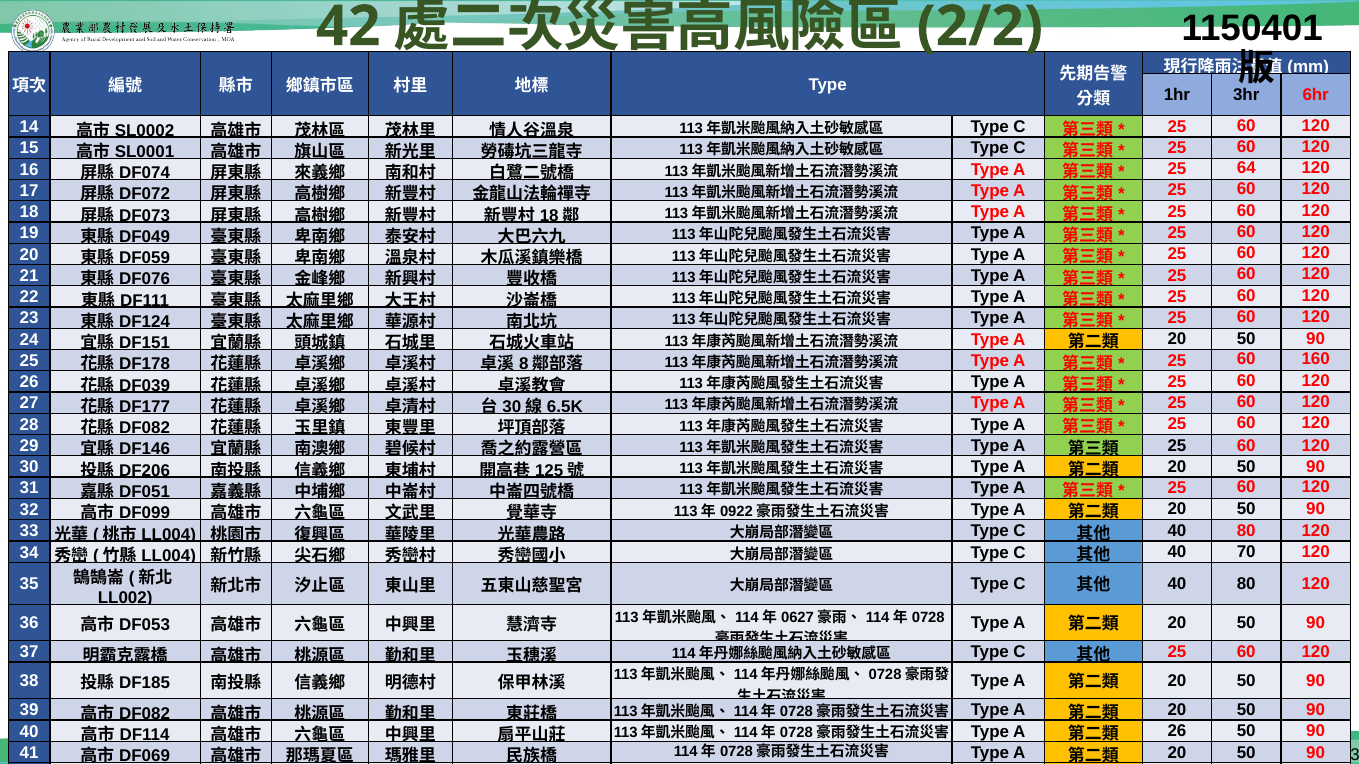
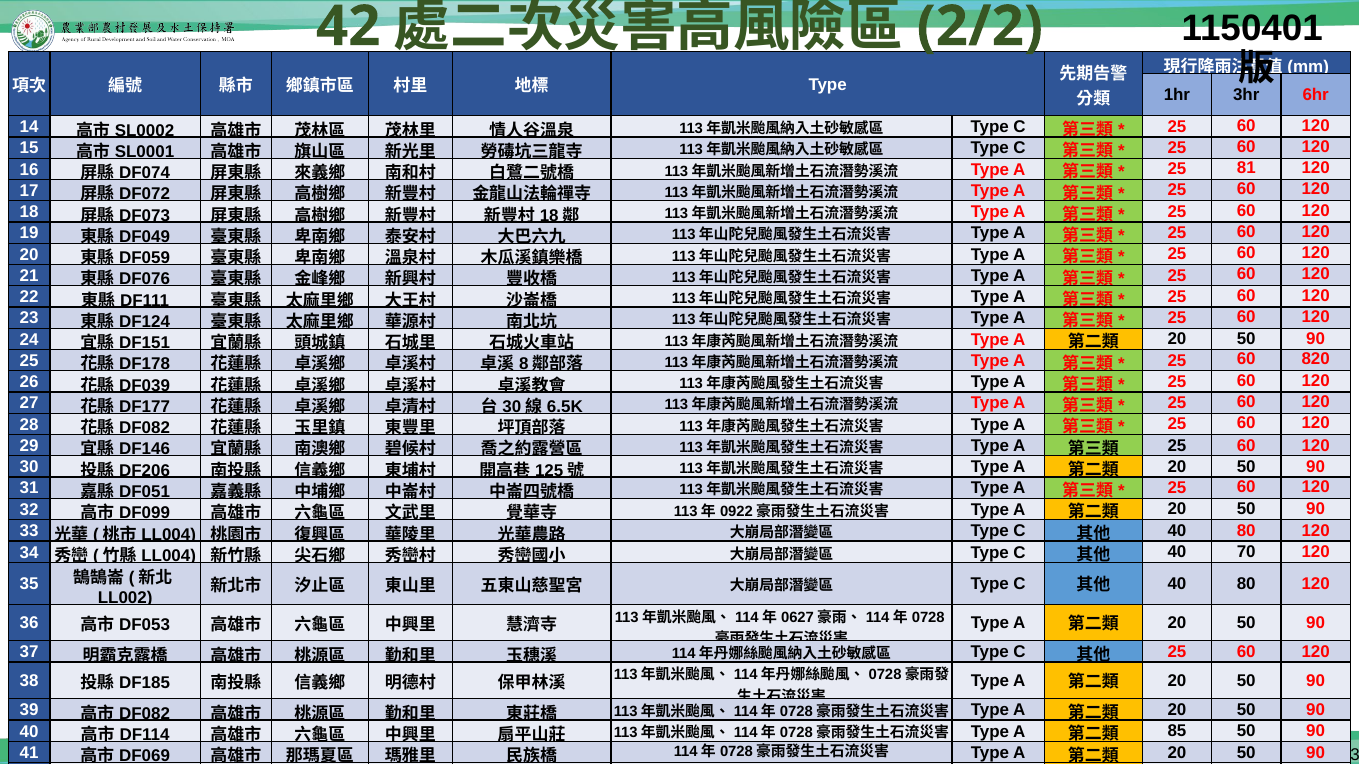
64: 64 -> 81 (1246, 168)
160: 160 -> 820 (1316, 360)
26: 26 -> 85 (1177, 731)
